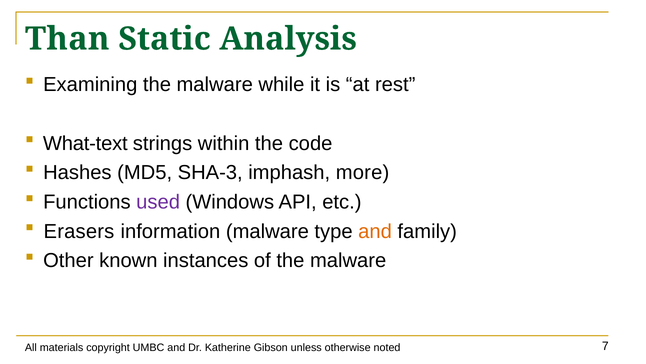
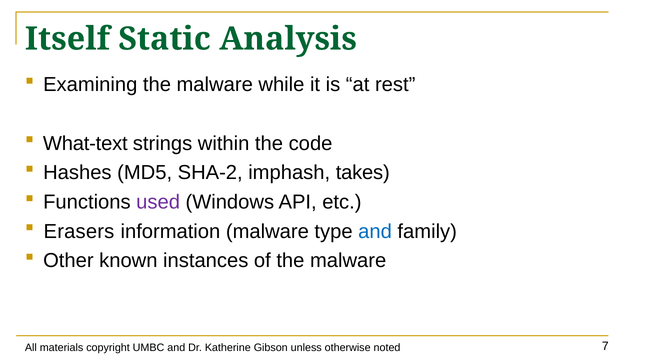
Than: Than -> Itself (67, 39)
SHA-3: SHA-3 -> SHA-2 (210, 172)
more: more -> takes (363, 172)
and colour: orange -> blue (375, 231)
